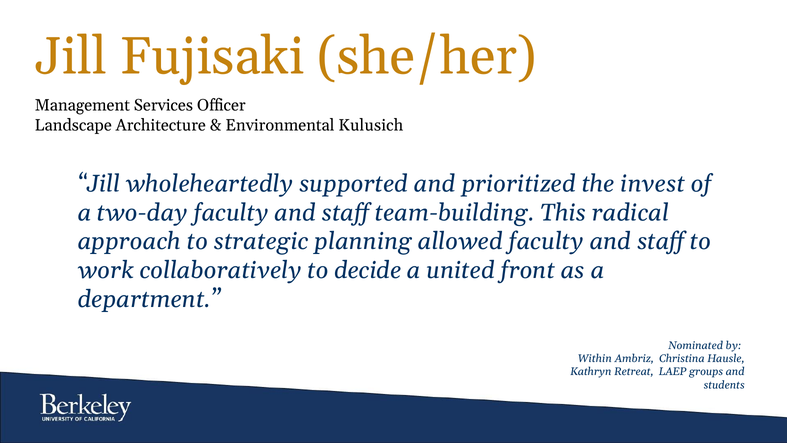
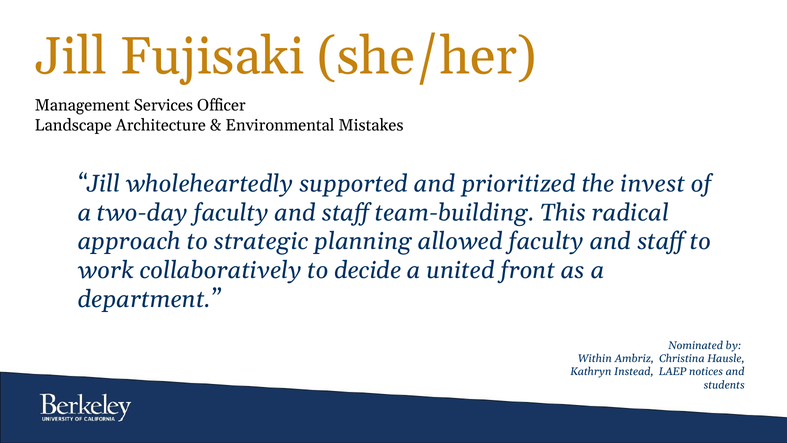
Kulusich: Kulusich -> Mistakes (371, 125)
Retreat: Retreat -> Instead (634, 372)
groups: groups -> notices (706, 372)
